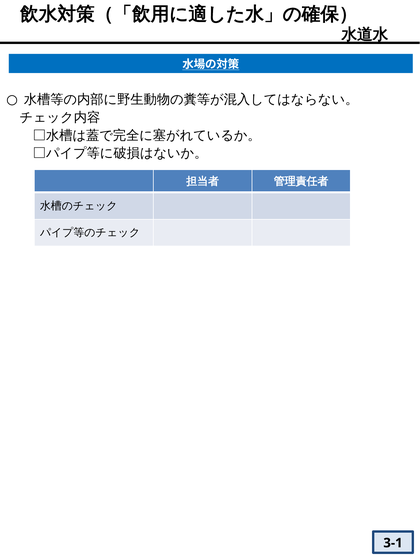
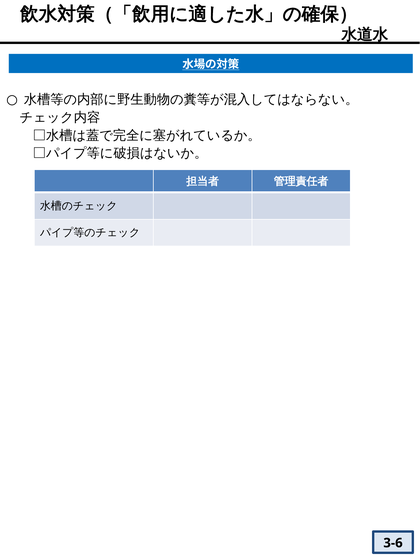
3-1: 3-1 -> 3-6 (393, 543)
